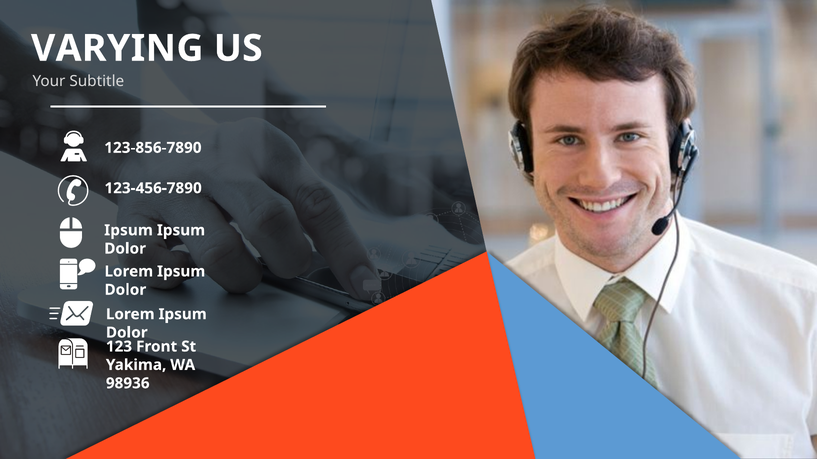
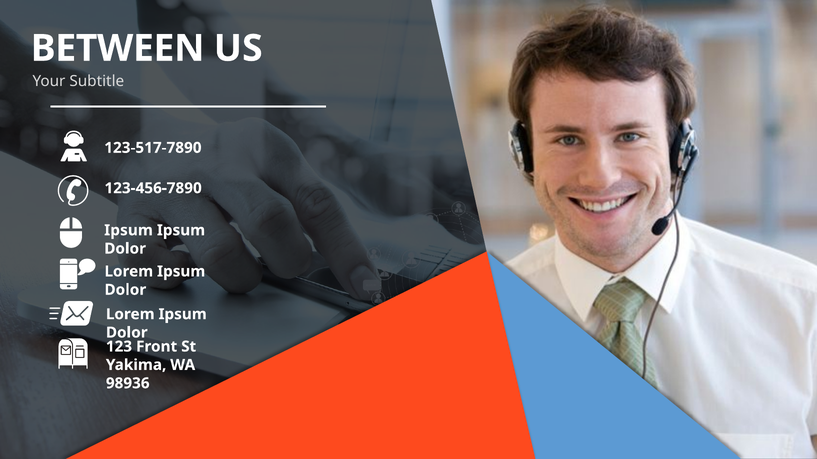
VARYING: VARYING -> BETWEEN (118, 48)
123-856-7890: 123-856-7890 -> 123-517-7890 (153, 148)
